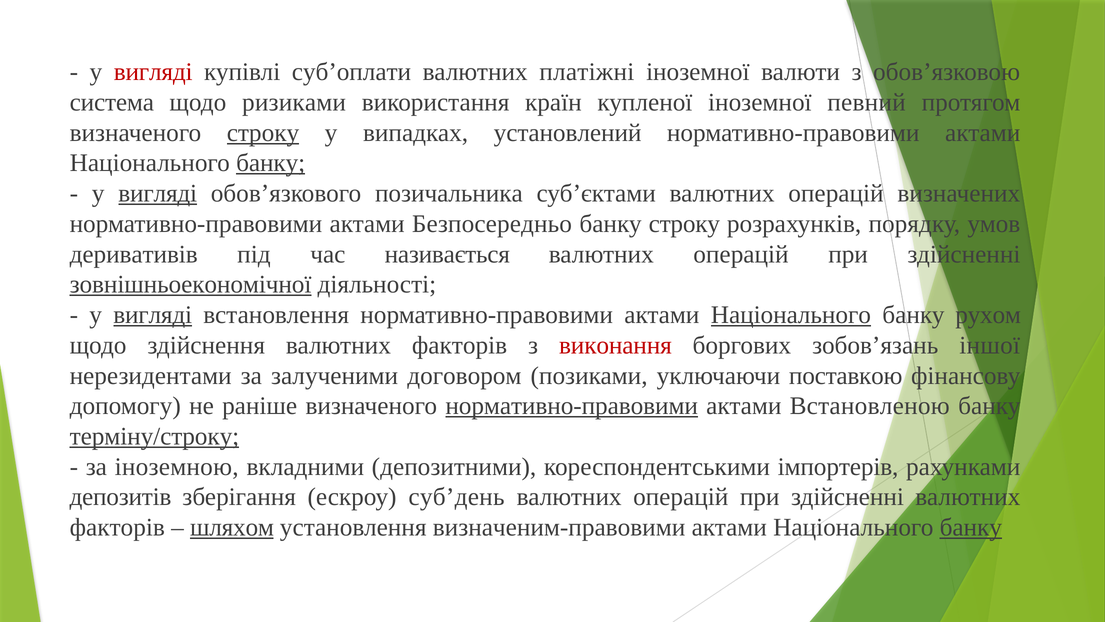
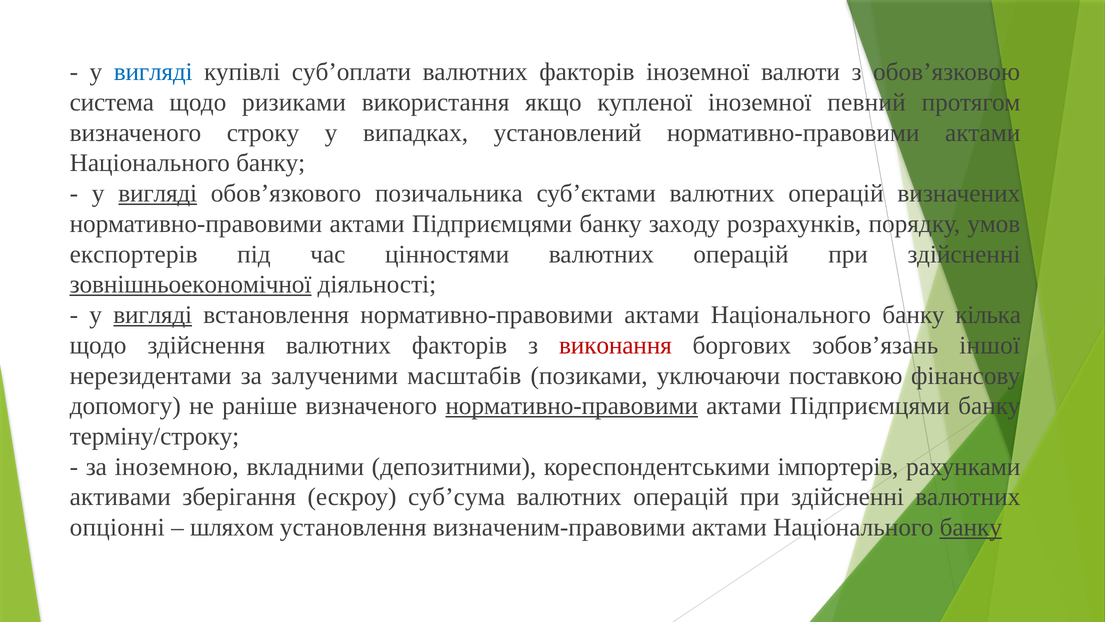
вигляді colour: red -> blue (153, 72)
платіжні: платіжні -> факторів (587, 72)
країн: країн -> якщо (553, 102)
строку underline: present -> none (263, 133)
банку underline: present -> none (271, 163)
Безпосередньо: Безпосередньо -> Підприємцями (492, 224)
банку строку: строку -> заходу (684, 224)
деривативів: деривативів -> експортерів (134, 254)
називається: називається -> цінностями (447, 254)
Національного underline: present -> none (791, 315)
рухом: рухом -> кілька (988, 315)
договором: договором -> масштабів (464, 375)
Встановленою: Встановленою -> Підприємцями (870, 406)
терміну/строку underline: present -> none (154, 436)
депозитів: депозитів -> активами (120, 497)
суб’день: суб’день -> суб’сума (457, 497)
факторів: факторів -> опціонні (117, 527)
шляхом underline: present -> none (232, 527)
